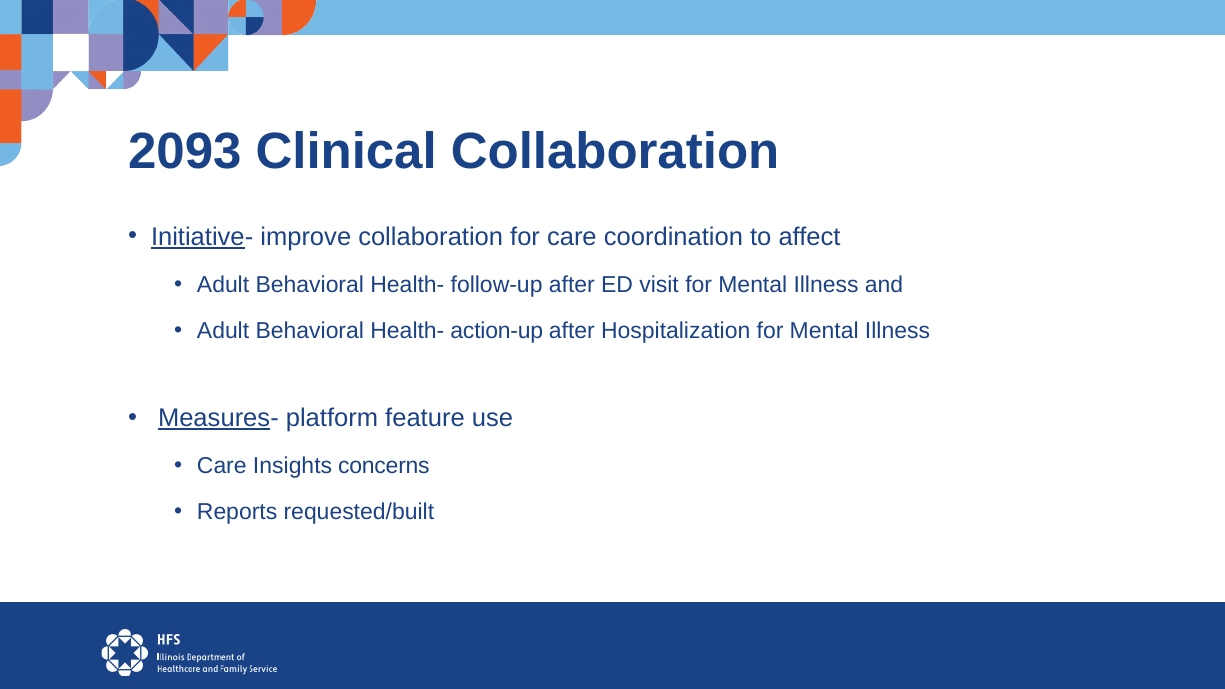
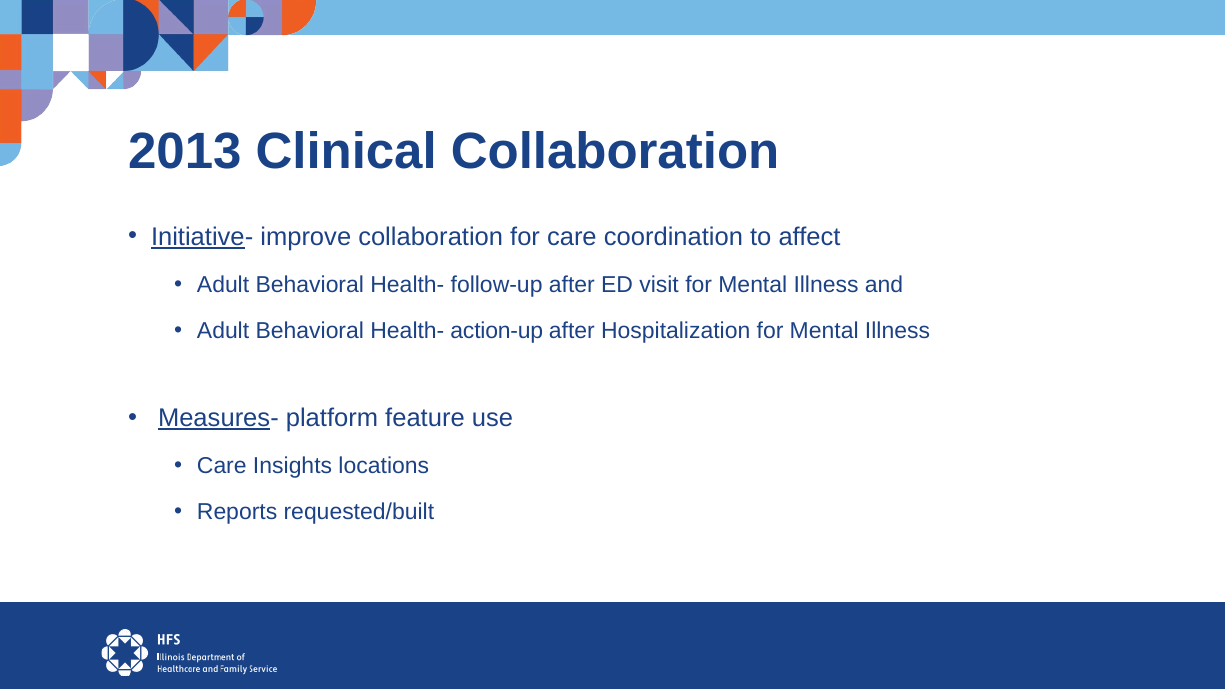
2093: 2093 -> 2013 (185, 151)
concerns: concerns -> locations (384, 466)
